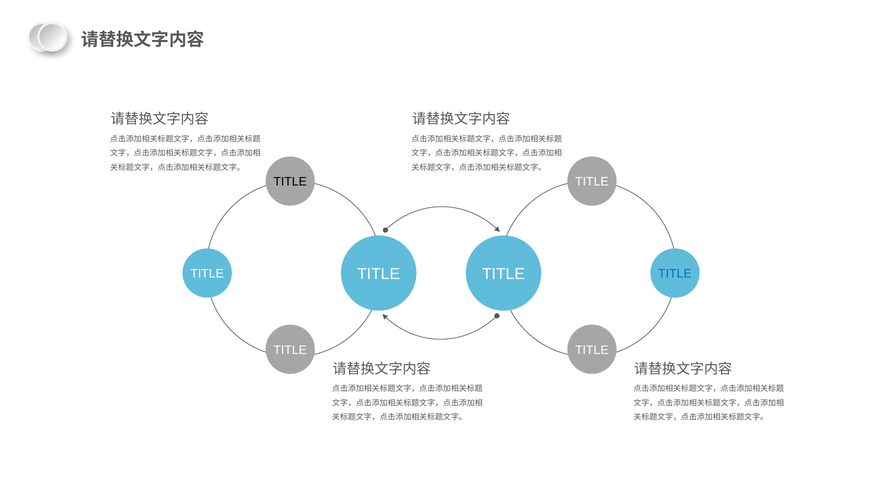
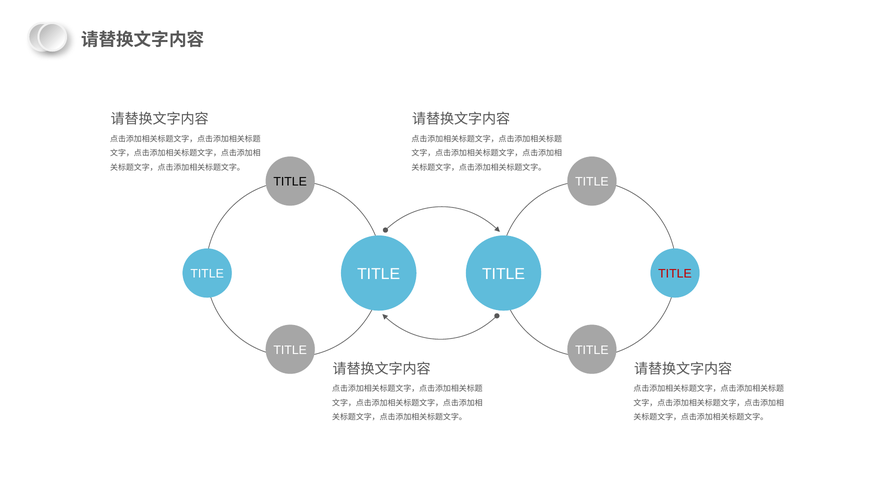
TITLE colour: blue -> red (675, 274)
